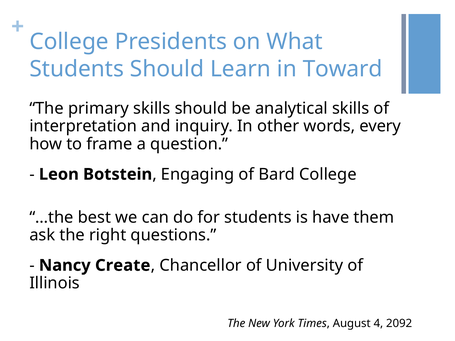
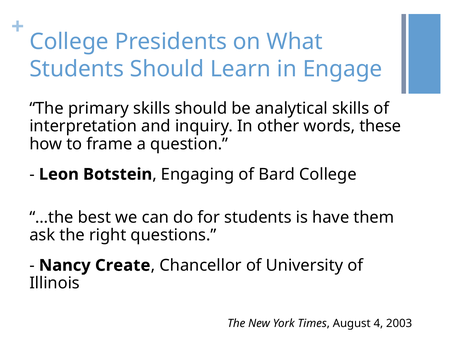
Toward: Toward -> Engage (343, 69)
every: every -> these (380, 126)
2092: 2092 -> 2003 (399, 324)
